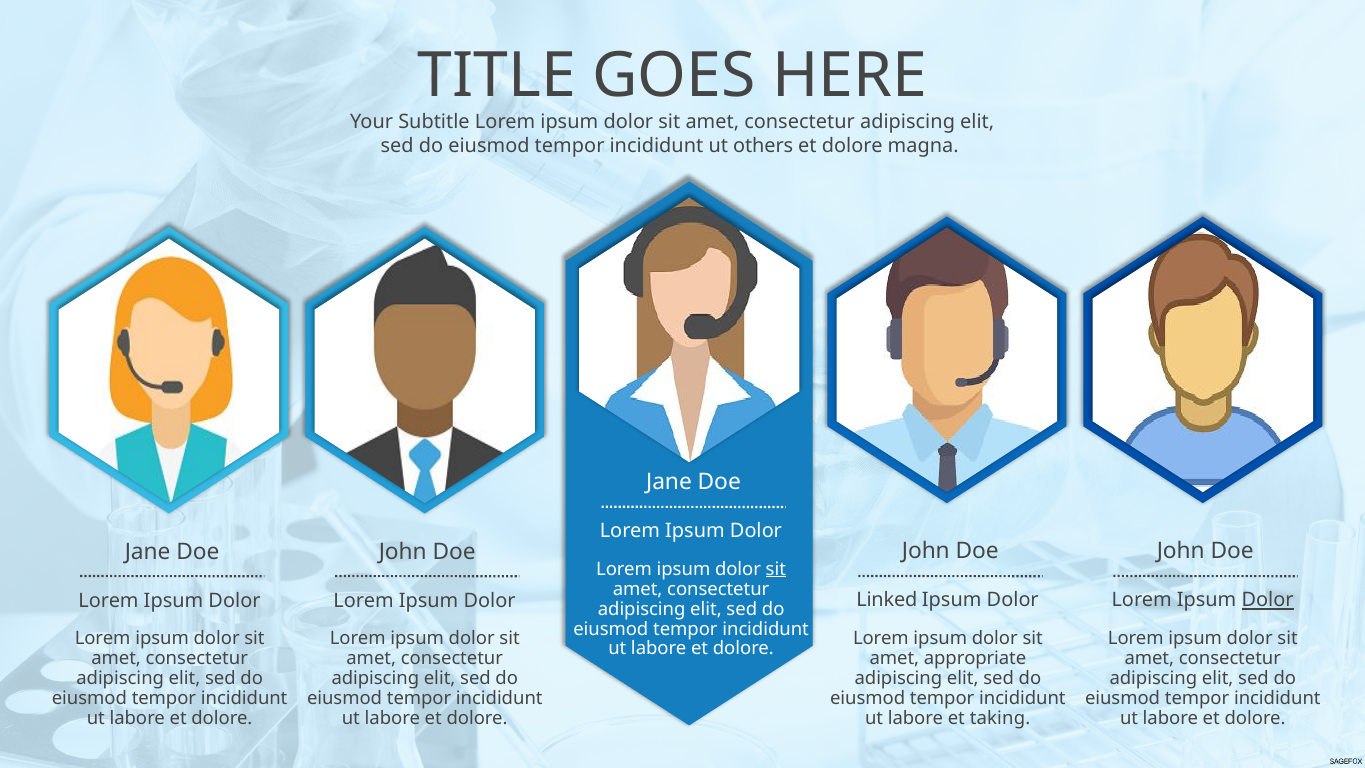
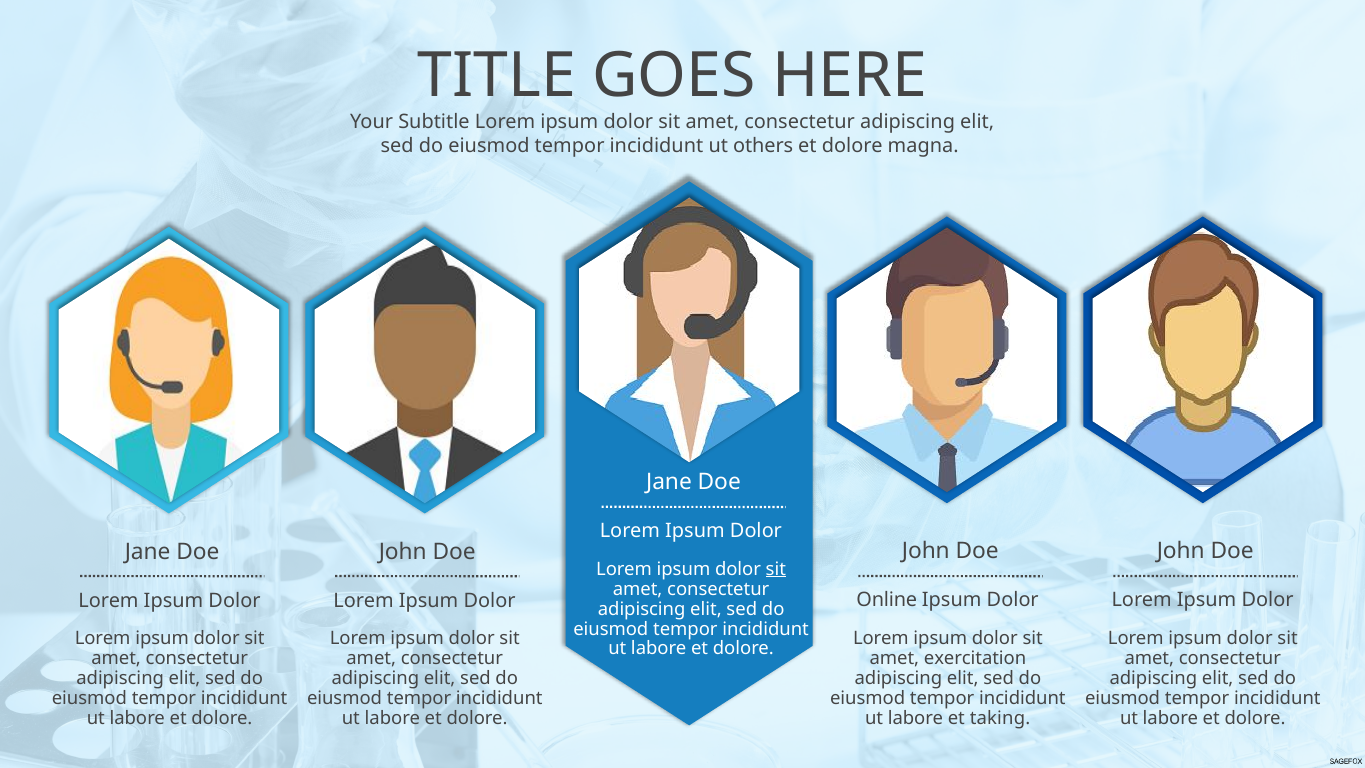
Linked: Linked -> Online (887, 600)
Dolor underline: present -> none (1268, 600)
appropriate: appropriate -> exercitation (975, 658)
